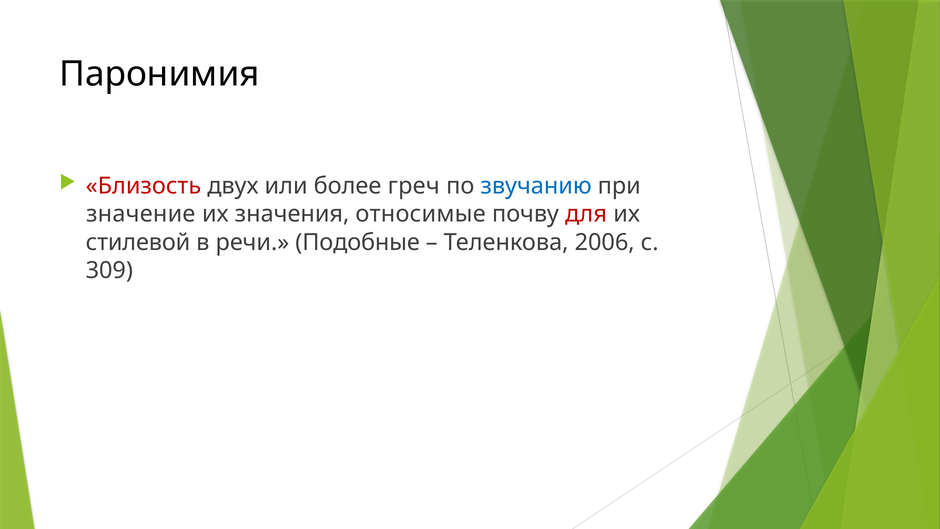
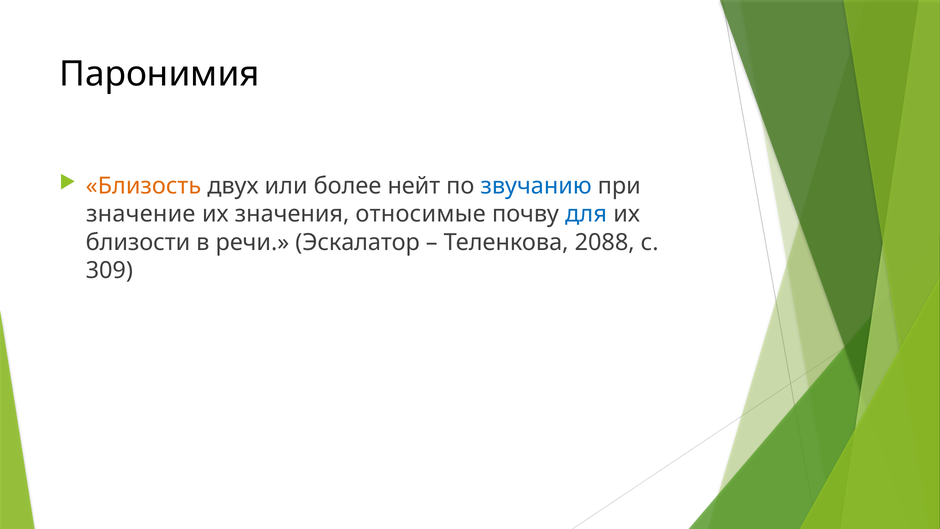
Близость colour: red -> orange (143, 186)
греч: греч -> нейт (414, 186)
для colour: red -> blue (586, 214)
стилевой: стилевой -> близости (138, 242)
Подобные: Подобные -> Эскалатор (358, 242)
2006: 2006 -> 2088 (605, 242)
